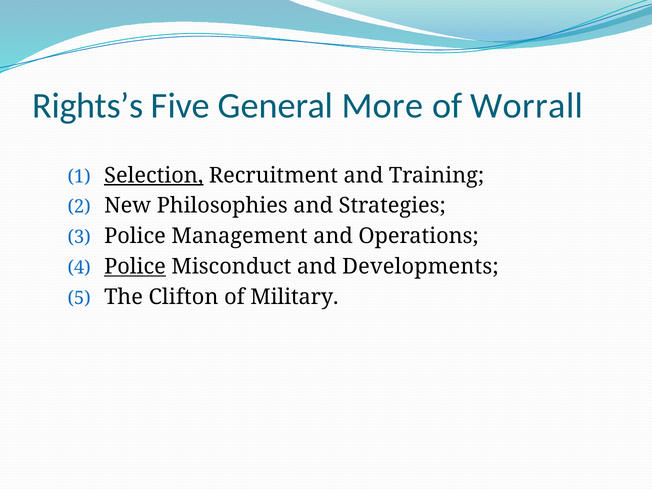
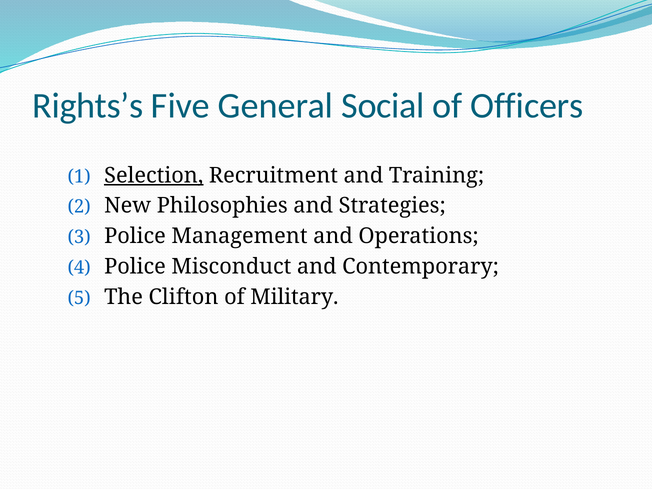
More: More -> Social (383, 106)
Worrall: Worrall -> Officers (527, 106)
Police underline: present -> none (135, 267)
Developments: Developments -> Contemporary (421, 267)
